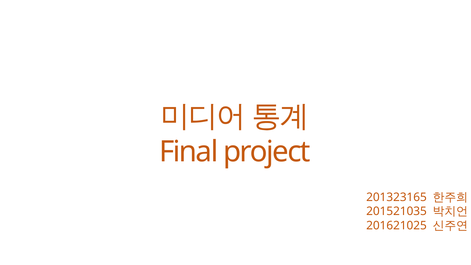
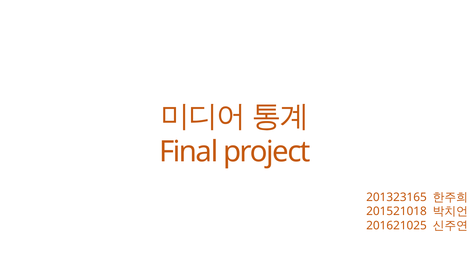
201521035: 201521035 -> 201521018 (396, 211)
